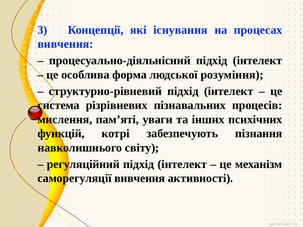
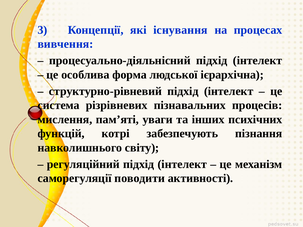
розуміння: розуміння -> ієрархічна (232, 75)
саморегуляції вивчення: вивчення -> поводити (140, 179)
